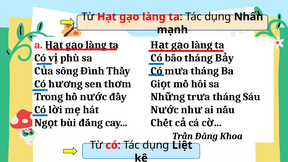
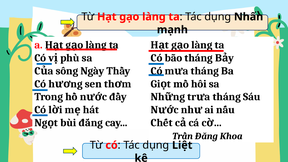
Đình: Đình -> Ngày (92, 71)
